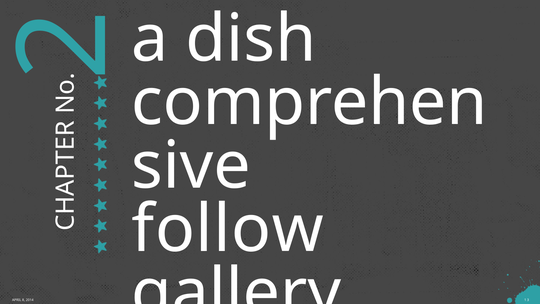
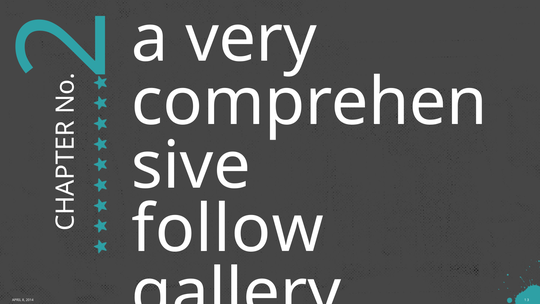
dish: dish -> very (251, 39)
